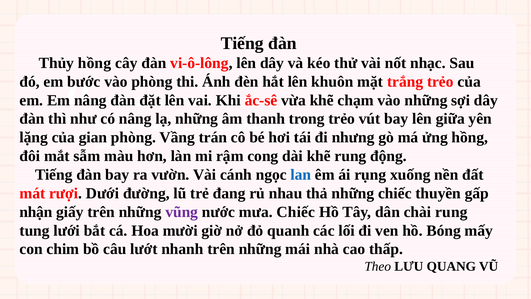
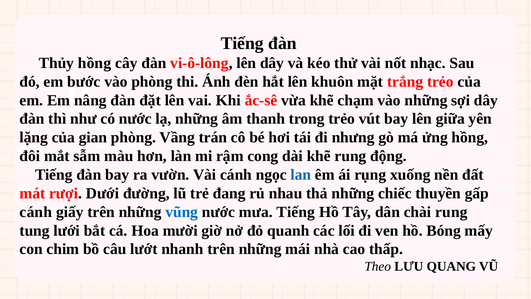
có nâng: nâng -> nước (135, 119)
nhận: nhận -> cánh (36, 212)
vũng colour: purple -> blue (182, 212)
mưa Chiếc: Chiếc -> Tiếng (296, 212)
